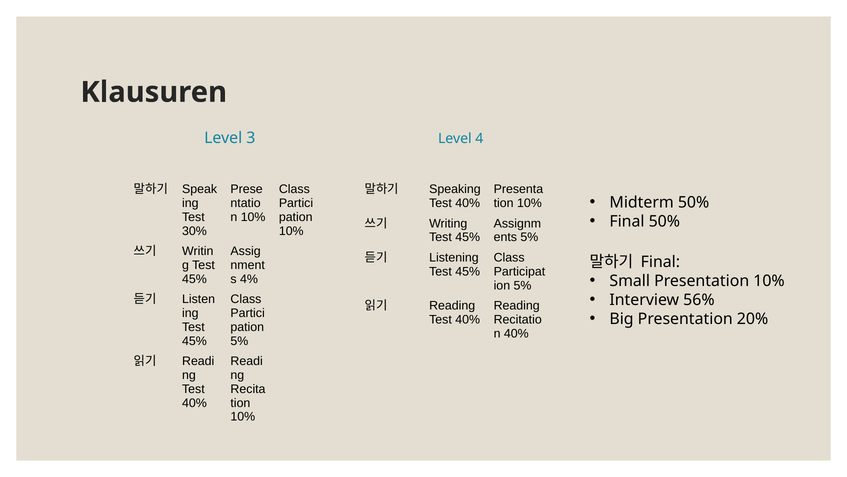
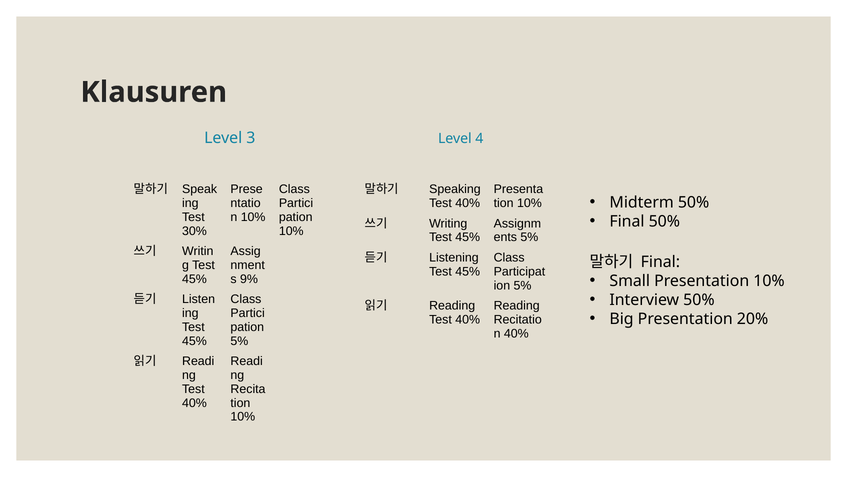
4%: 4% -> 9% (249, 279)
Interview 56%: 56% -> 50% (699, 300)
